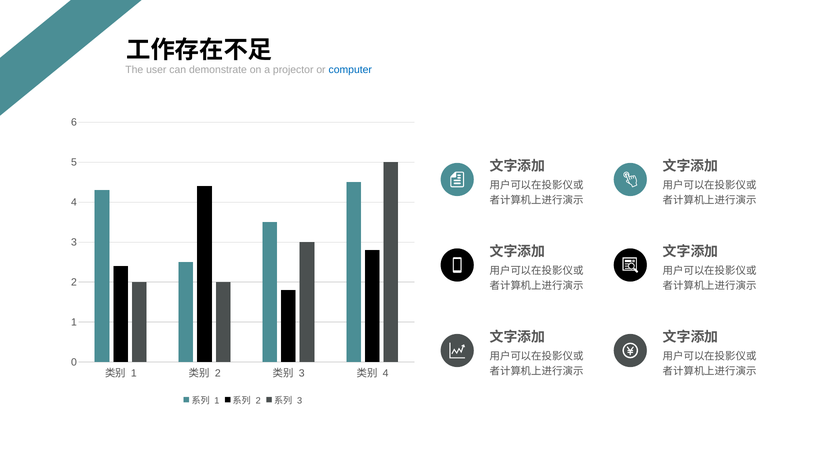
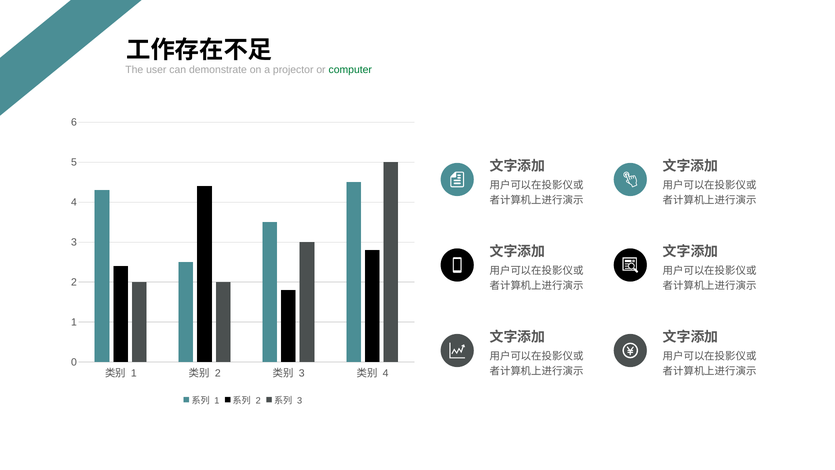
computer colour: blue -> green (350, 70)
